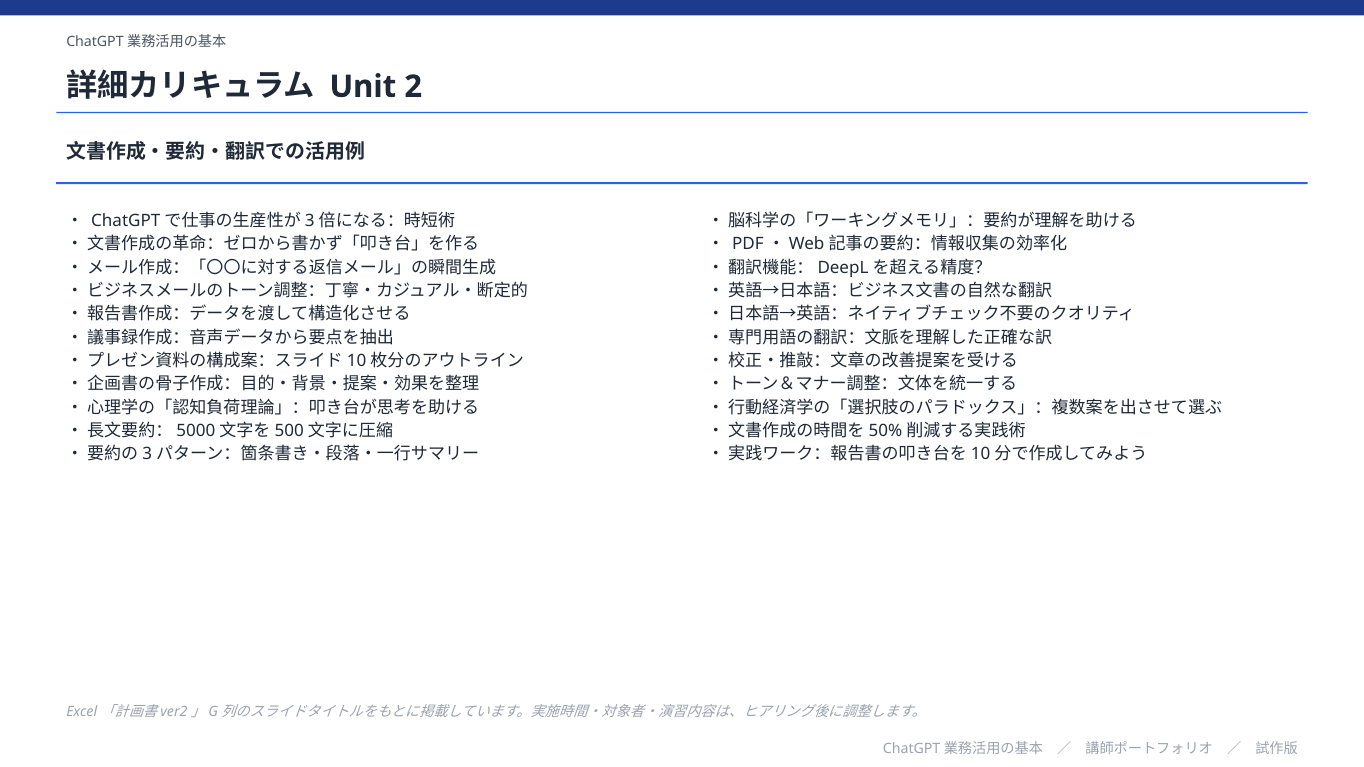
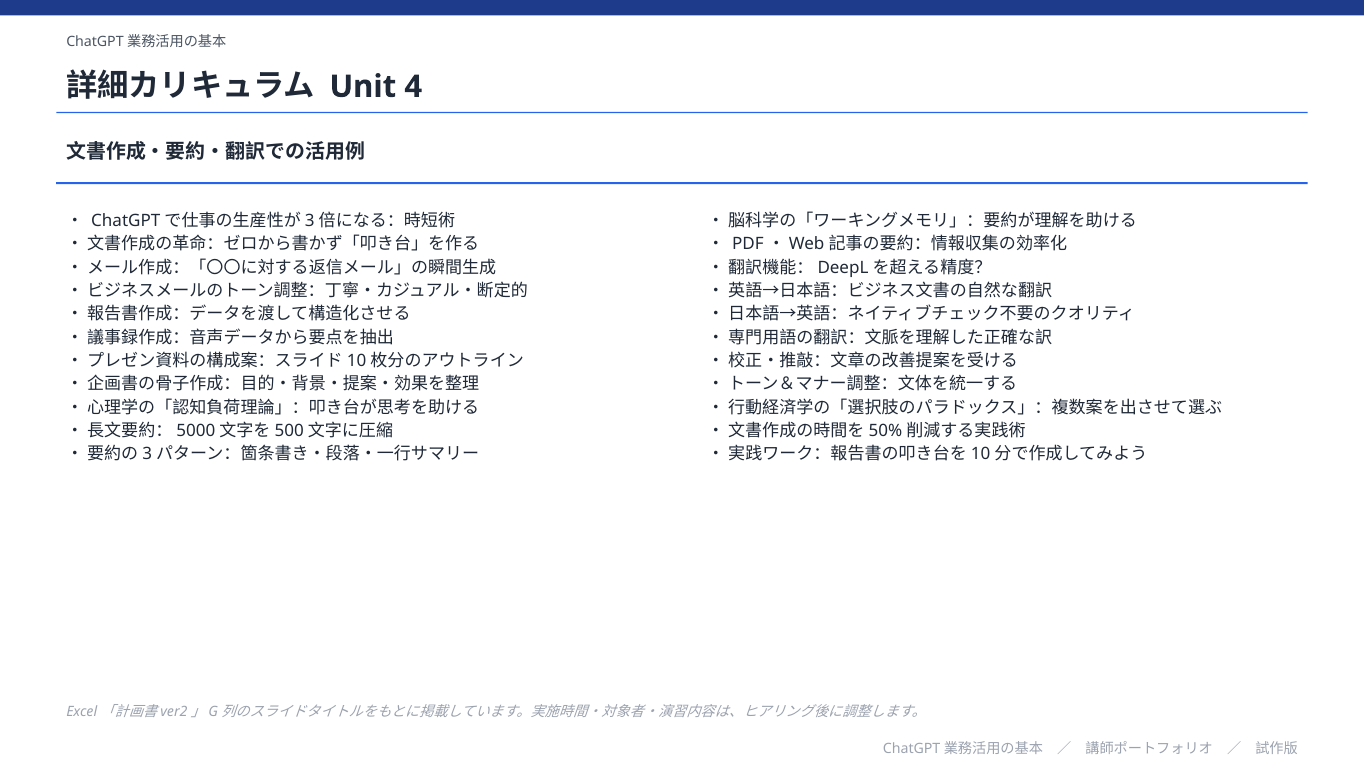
2: 2 -> 4 (413, 87)
